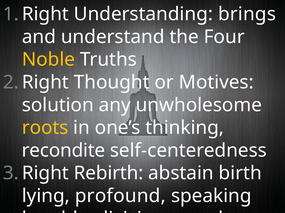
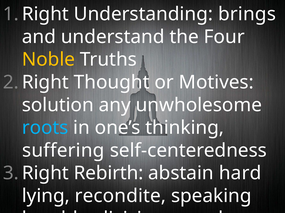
roots colour: yellow -> light blue (45, 128)
recondite: recondite -> suffering (63, 151)
birth: birth -> hard (240, 174)
profound: profound -> recondite (120, 197)
